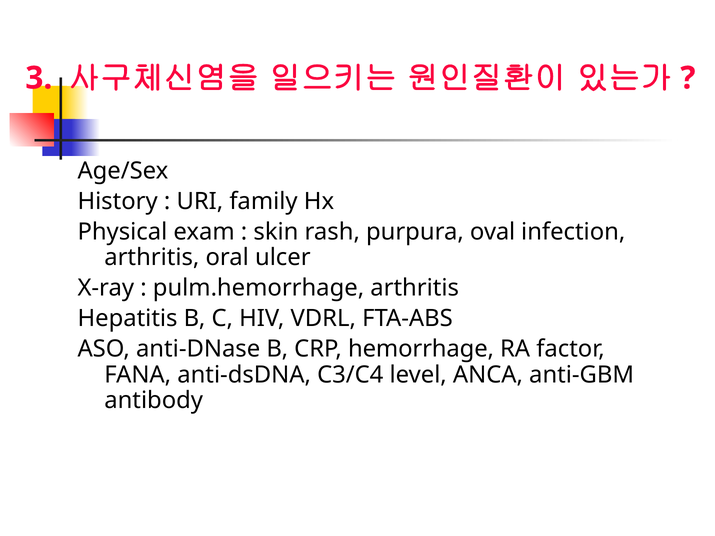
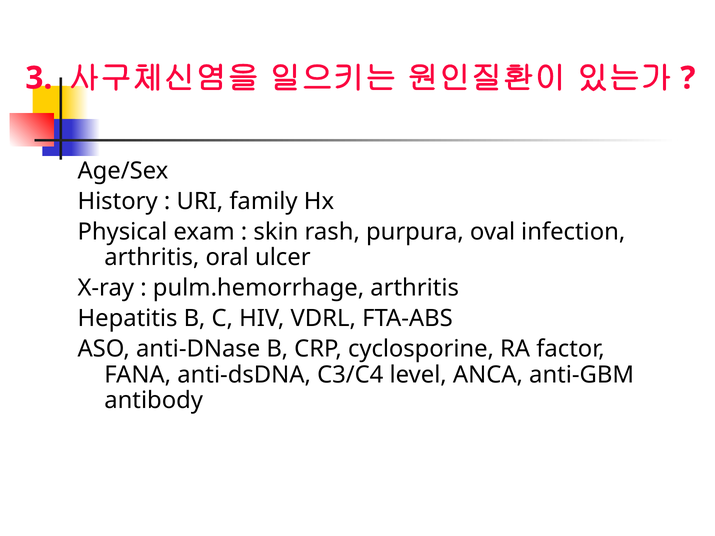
hemorrhage: hemorrhage -> cyclosporine (421, 349)
